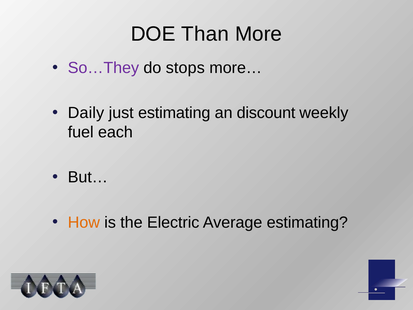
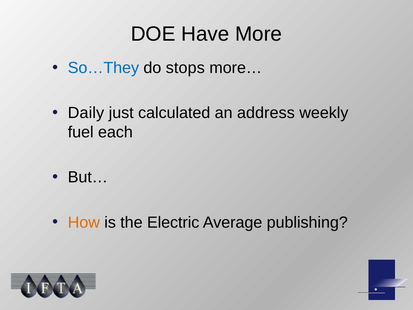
Than: Than -> Have (205, 34)
So…They colour: purple -> blue (103, 68)
just estimating: estimating -> calculated (174, 113)
discount: discount -> address (266, 113)
Average estimating: estimating -> publishing (307, 222)
